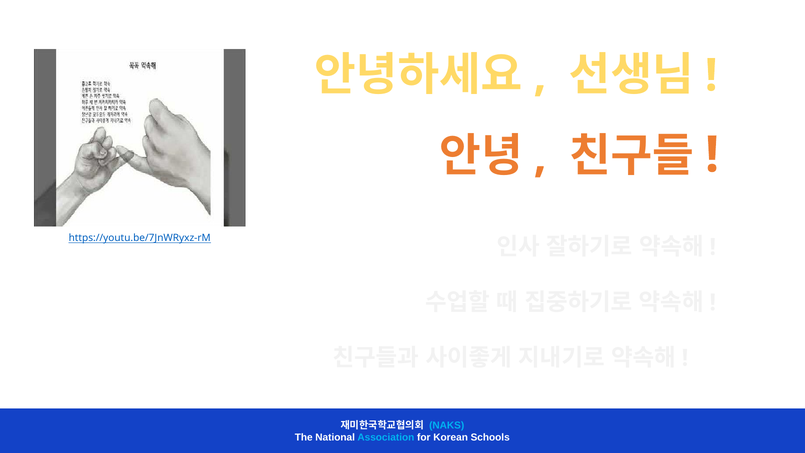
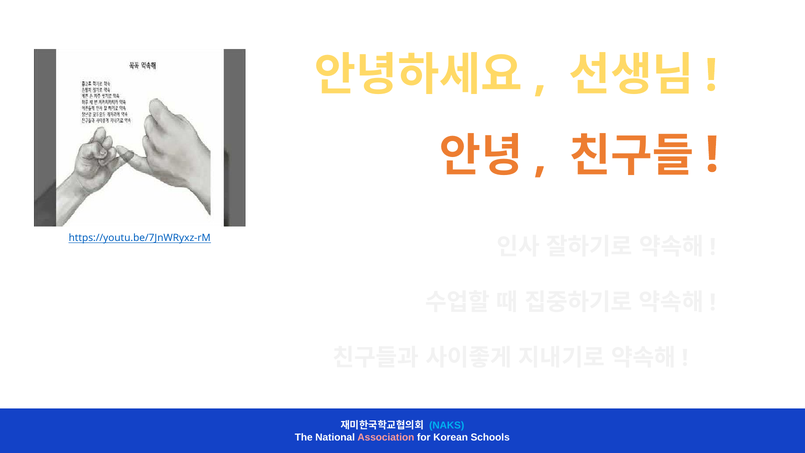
Association colour: light blue -> pink (386, 437)
